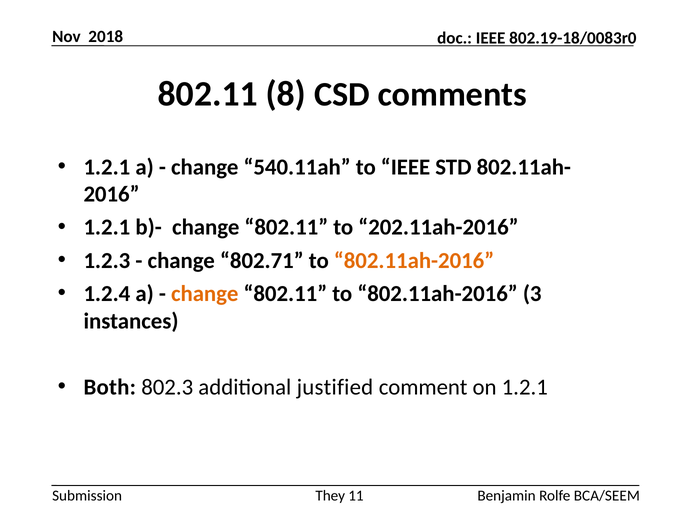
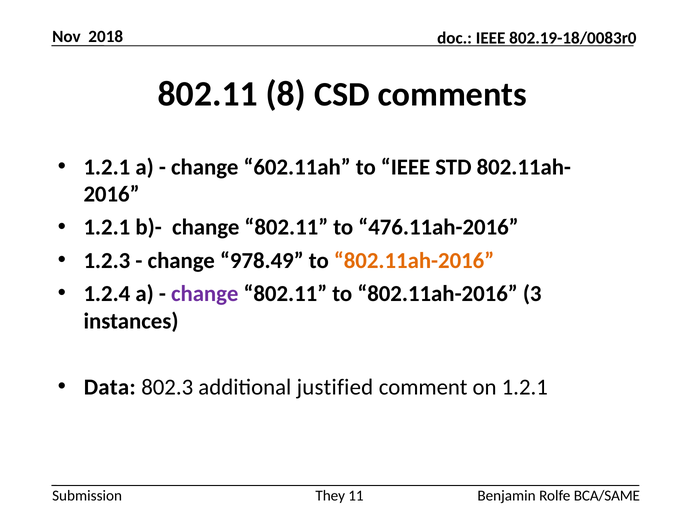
540.11ah: 540.11ah -> 602.11ah (297, 167)
202.11ah-2016: 202.11ah-2016 -> 476.11ah-2016 (439, 227)
802.71: 802.71 -> 978.49 (262, 260)
change colour: orange -> purple (205, 293)
Both: Both -> Data (110, 387)
BCA/SEEM: BCA/SEEM -> BCA/SAME (607, 495)
